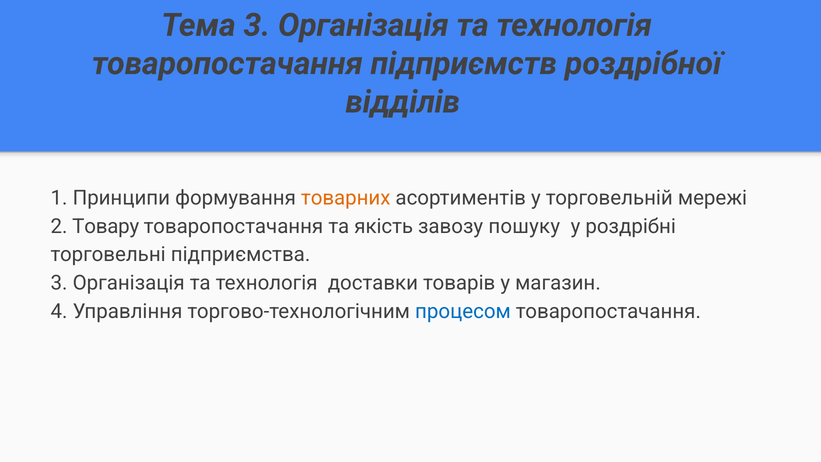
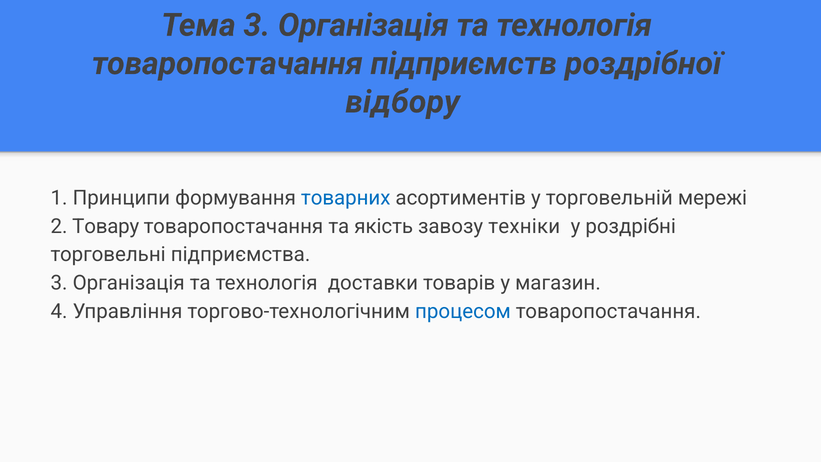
відділів: відділів -> відбору (403, 102)
товарних colour: orange -> blue (346, 198)
пошуку: пошуку -> техніки (524, 226)
